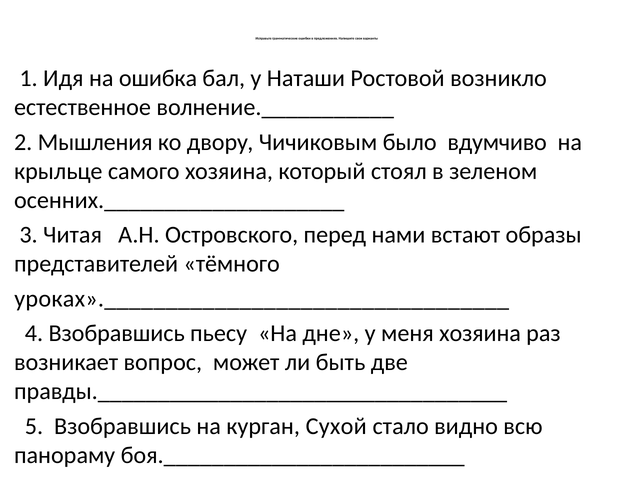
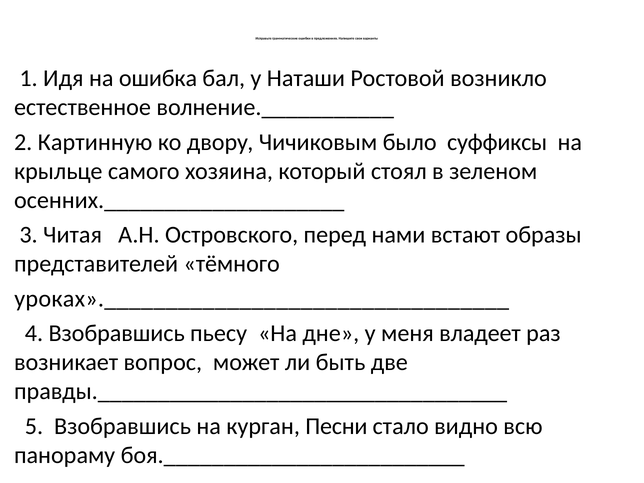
Мышления: Мышления -> Картинную (95, 142)
вдумчиво: вдумчиво -> суффиксы (497, 142)
меня хозяина: хозяина -> владеет (480, 333)
Сухой: Сухой -> Песни (336, 426)
